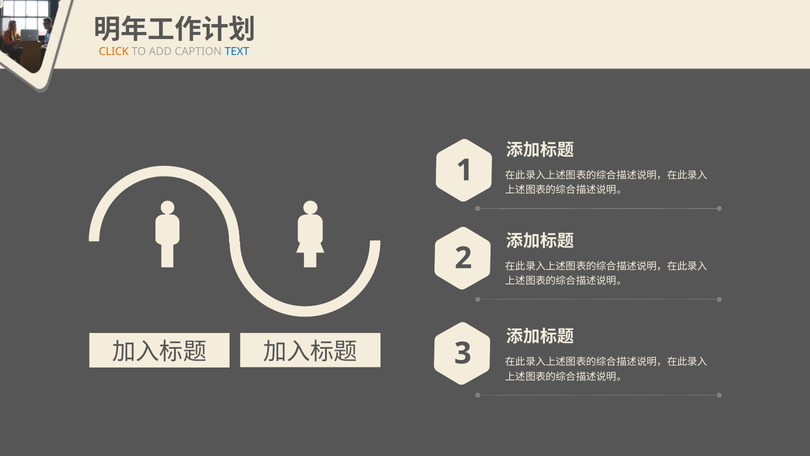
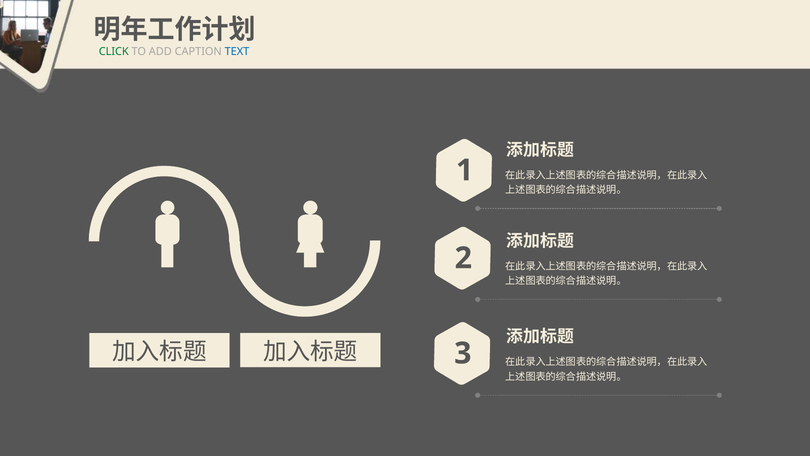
CLICK colour: orange -> green (114, 52)
